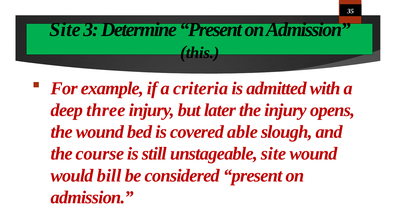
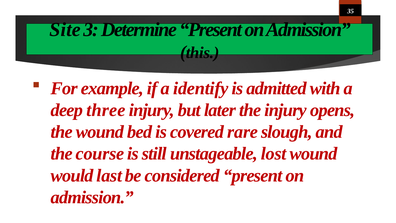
criteria: criteria -> identify (201, 88)
able: able -> rare (243, 132)
unstageable site: site -> lost (274, 154)
bill: bill -> last (109, 175)
